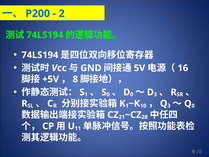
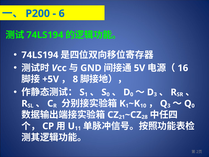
2: 2 -> 6 (62, 14)
